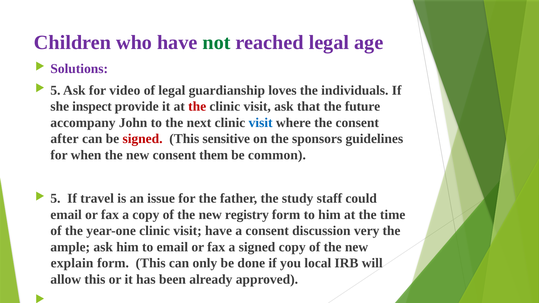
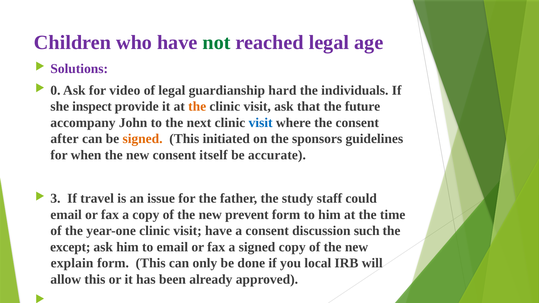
5: 5 -> 0 (55, 90)
loves: loves -> hard (282, 90)
the colour: red -> orange (197, 107)
signed colour: red -> orange (143, 139)
sensitive: sensitive -> initiated (226, 139)
them: them -> itself (213, 155)
common: common -> accurate (277, 155)
5: 5 -> 3 (55, 199)
registry: registry -> prevent (247, 215)
very: very -> such (367, 231)
ample: ample -> except (70, 247)
